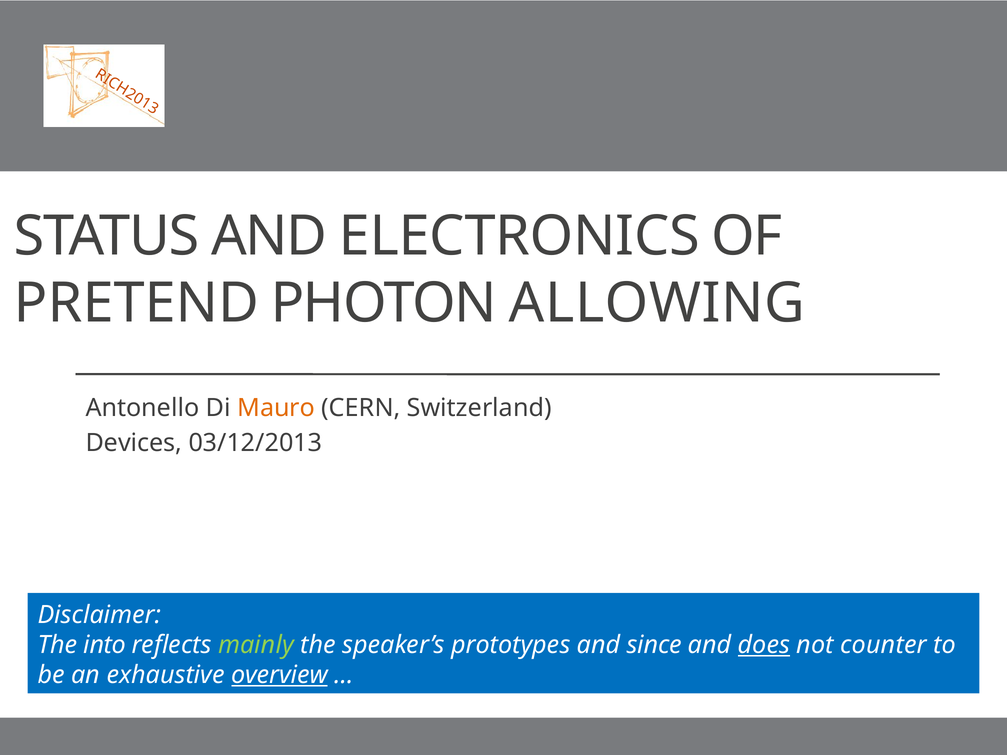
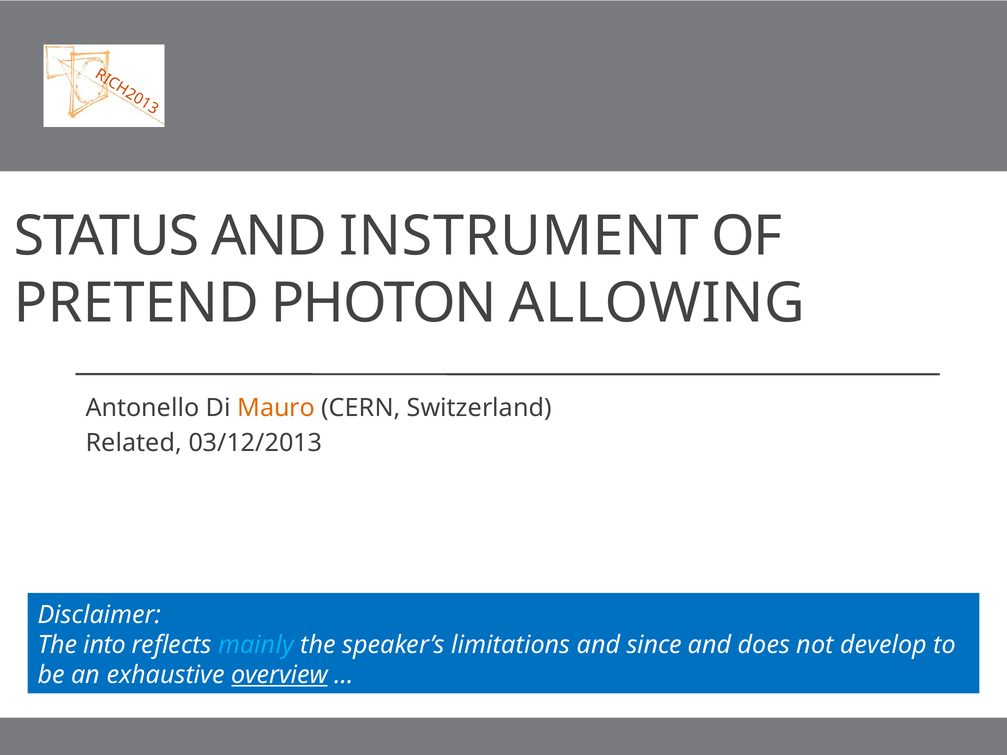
ELECTRONICS: ELECTRONICS -> INSTRUMENT (519, 236)
Devices: Devices -> Related (134, 443)
mainly colour: light green -> light blue (256, 645)
prototypes: prototypes -> limitations (511, 645)
does underline: present -> none (764, 645)
counter: counter -> develop (884, 645)
